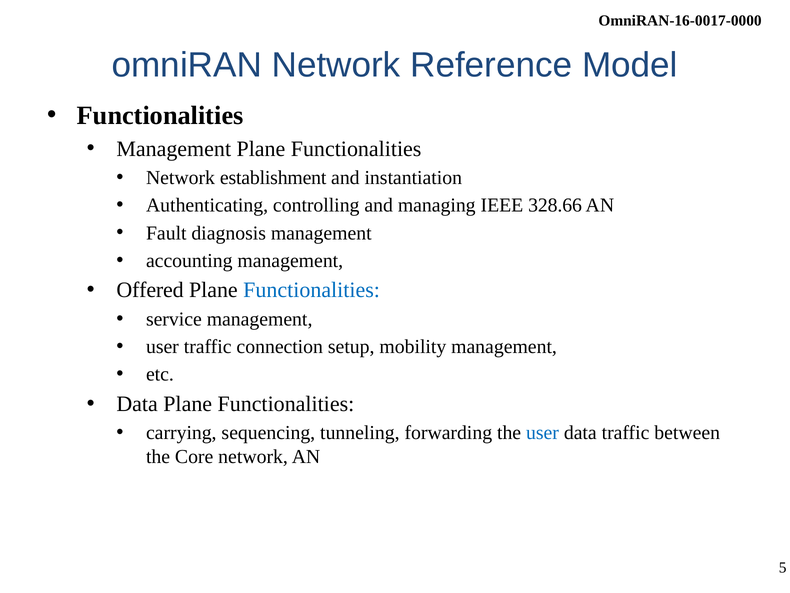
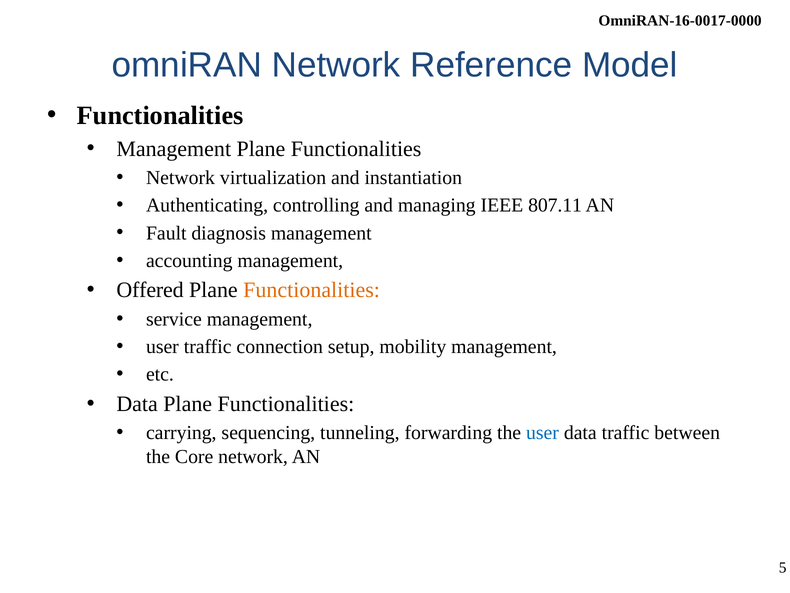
establishment: establishment -> virtualization (273, 177)
328.66: 328.66 -> 807.11 (555, 205)
Functionalities colour: blue -> orange (312, 290)
